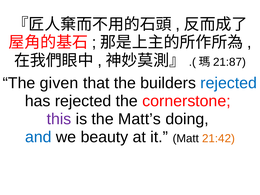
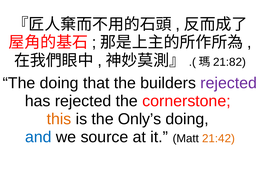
21:87: 21:87 -> 21:82 (230, 62)
The given: given -> doing (59, 83)
rejected colour: blue -> purple (229, 83)
this colour: purple -> orange (59, 119)
Matt’s: Matt’s -> Only’s (140, 119)
beauty: beauty -> source (104, 137)
